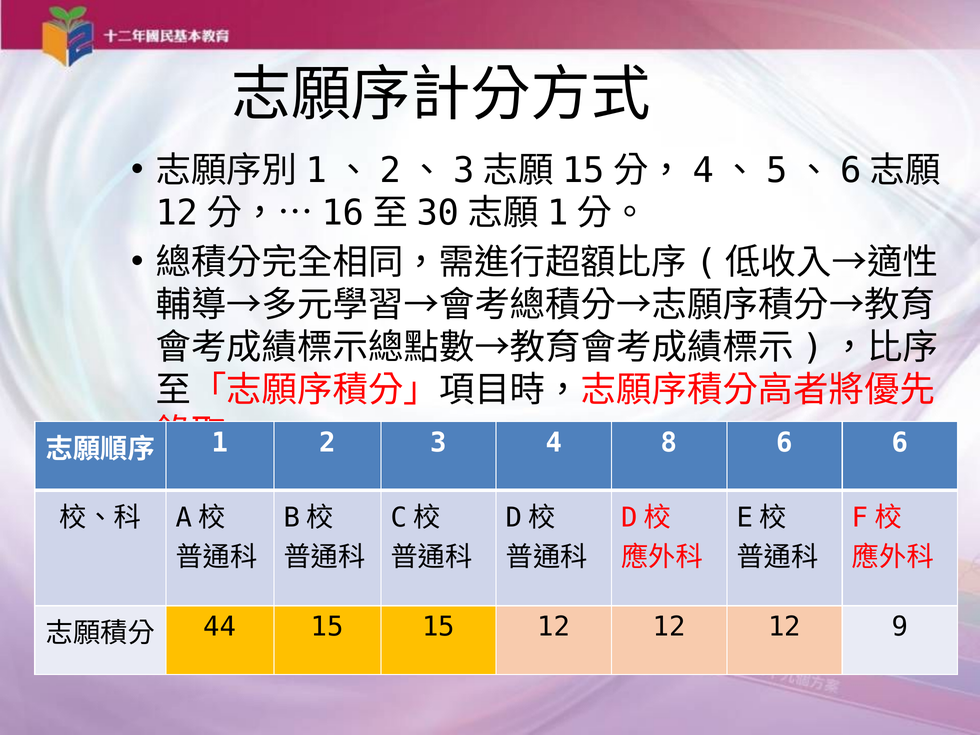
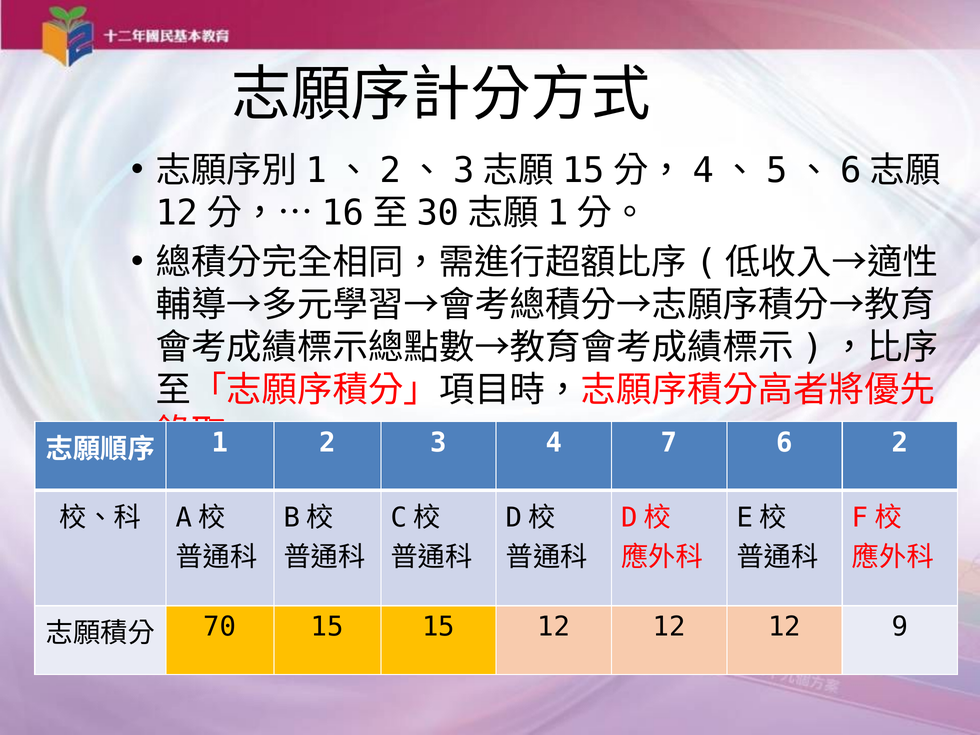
8: 8 -> 7 (669, 443)
6 6: 6 -> 2 (900, 443)
44: 44 -> 70 (220, 627)
